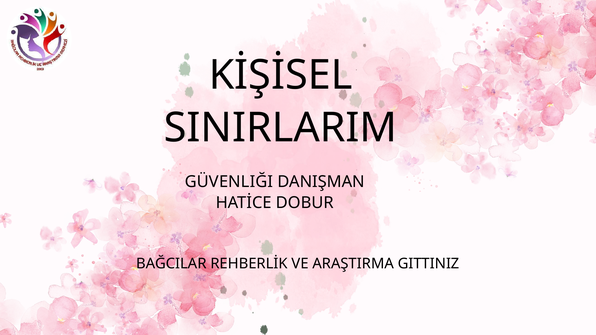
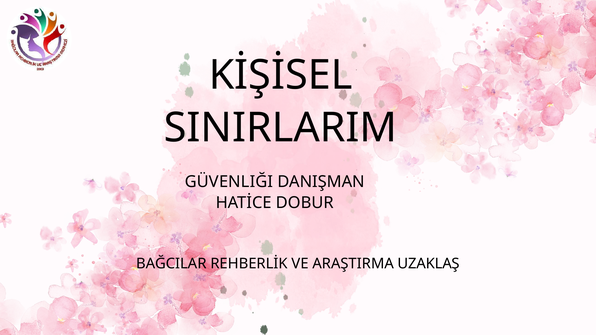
GITTINIZ: GITTINIZ -> UZAKLAŞ (429, 264)
